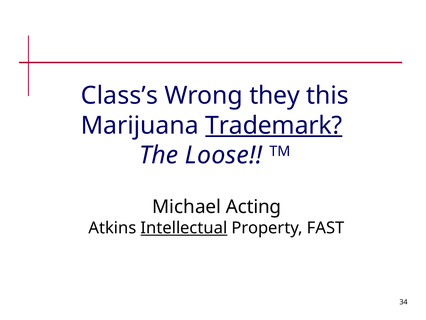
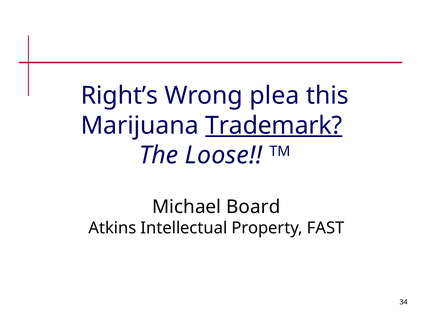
Class’s: Class’s -> Right’s (119, 95)
they: they -> plea (274, 95)
Acting: Acting -> Board (253, 207)
Intellectual underline: present -> none (184, 228)
